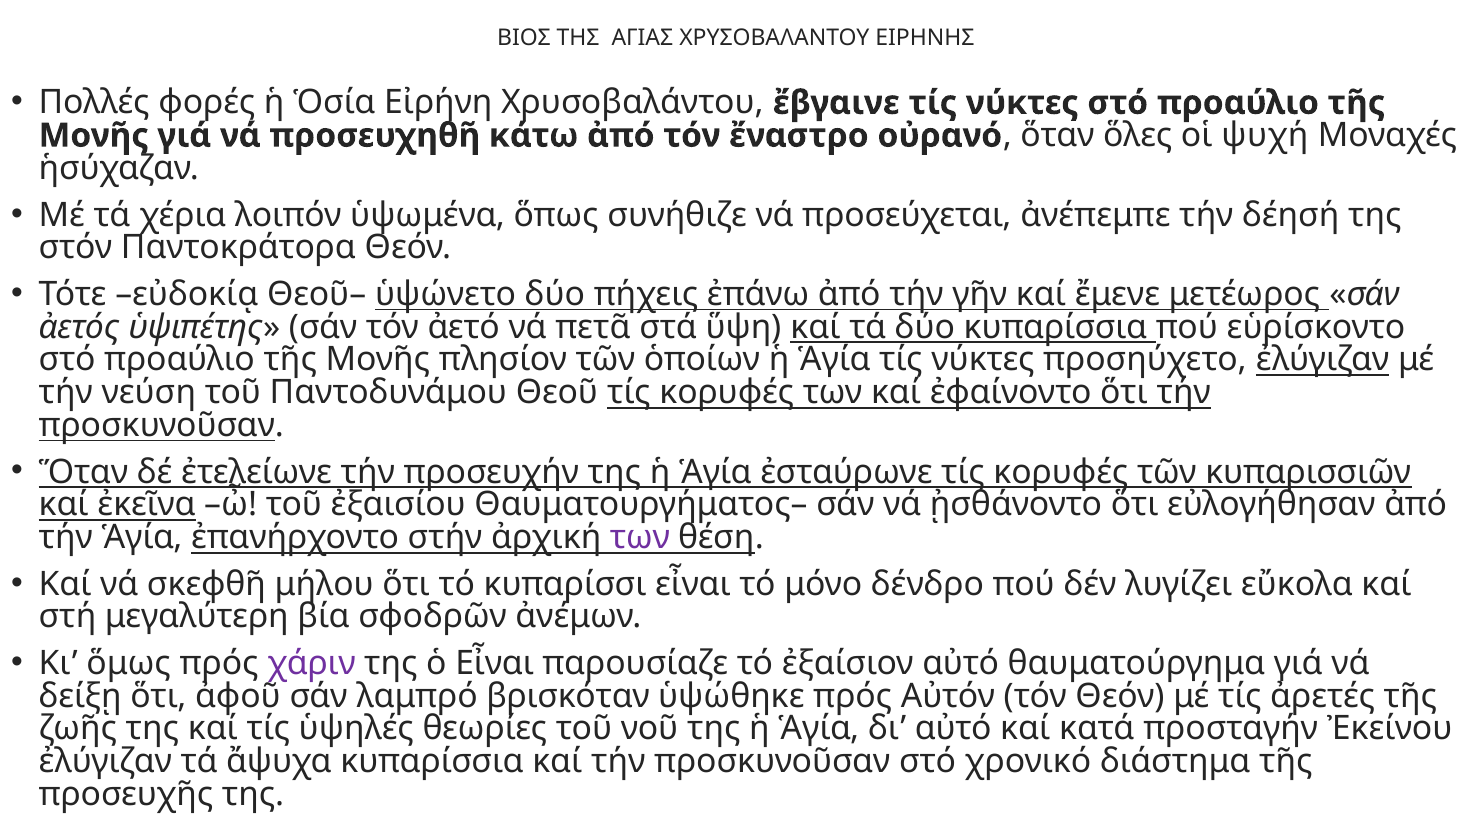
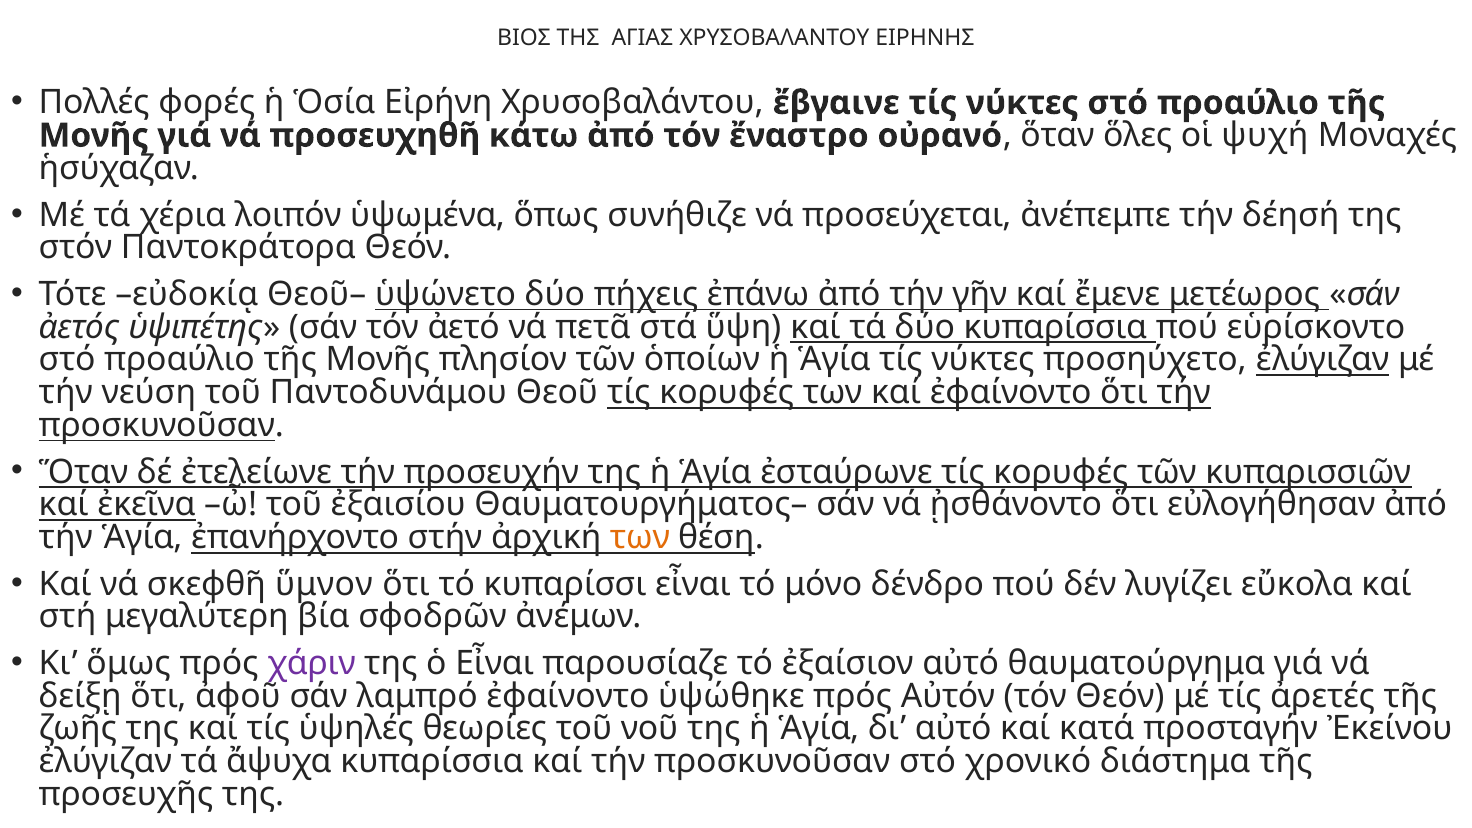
των colour: purple -> orange (640, 537)
μήλου: μήλου -> ὕμνον (324, 584)
λαμπρό βρισκόταν: βρισκόταν -> ἐφαίνοντο (568, 696)
